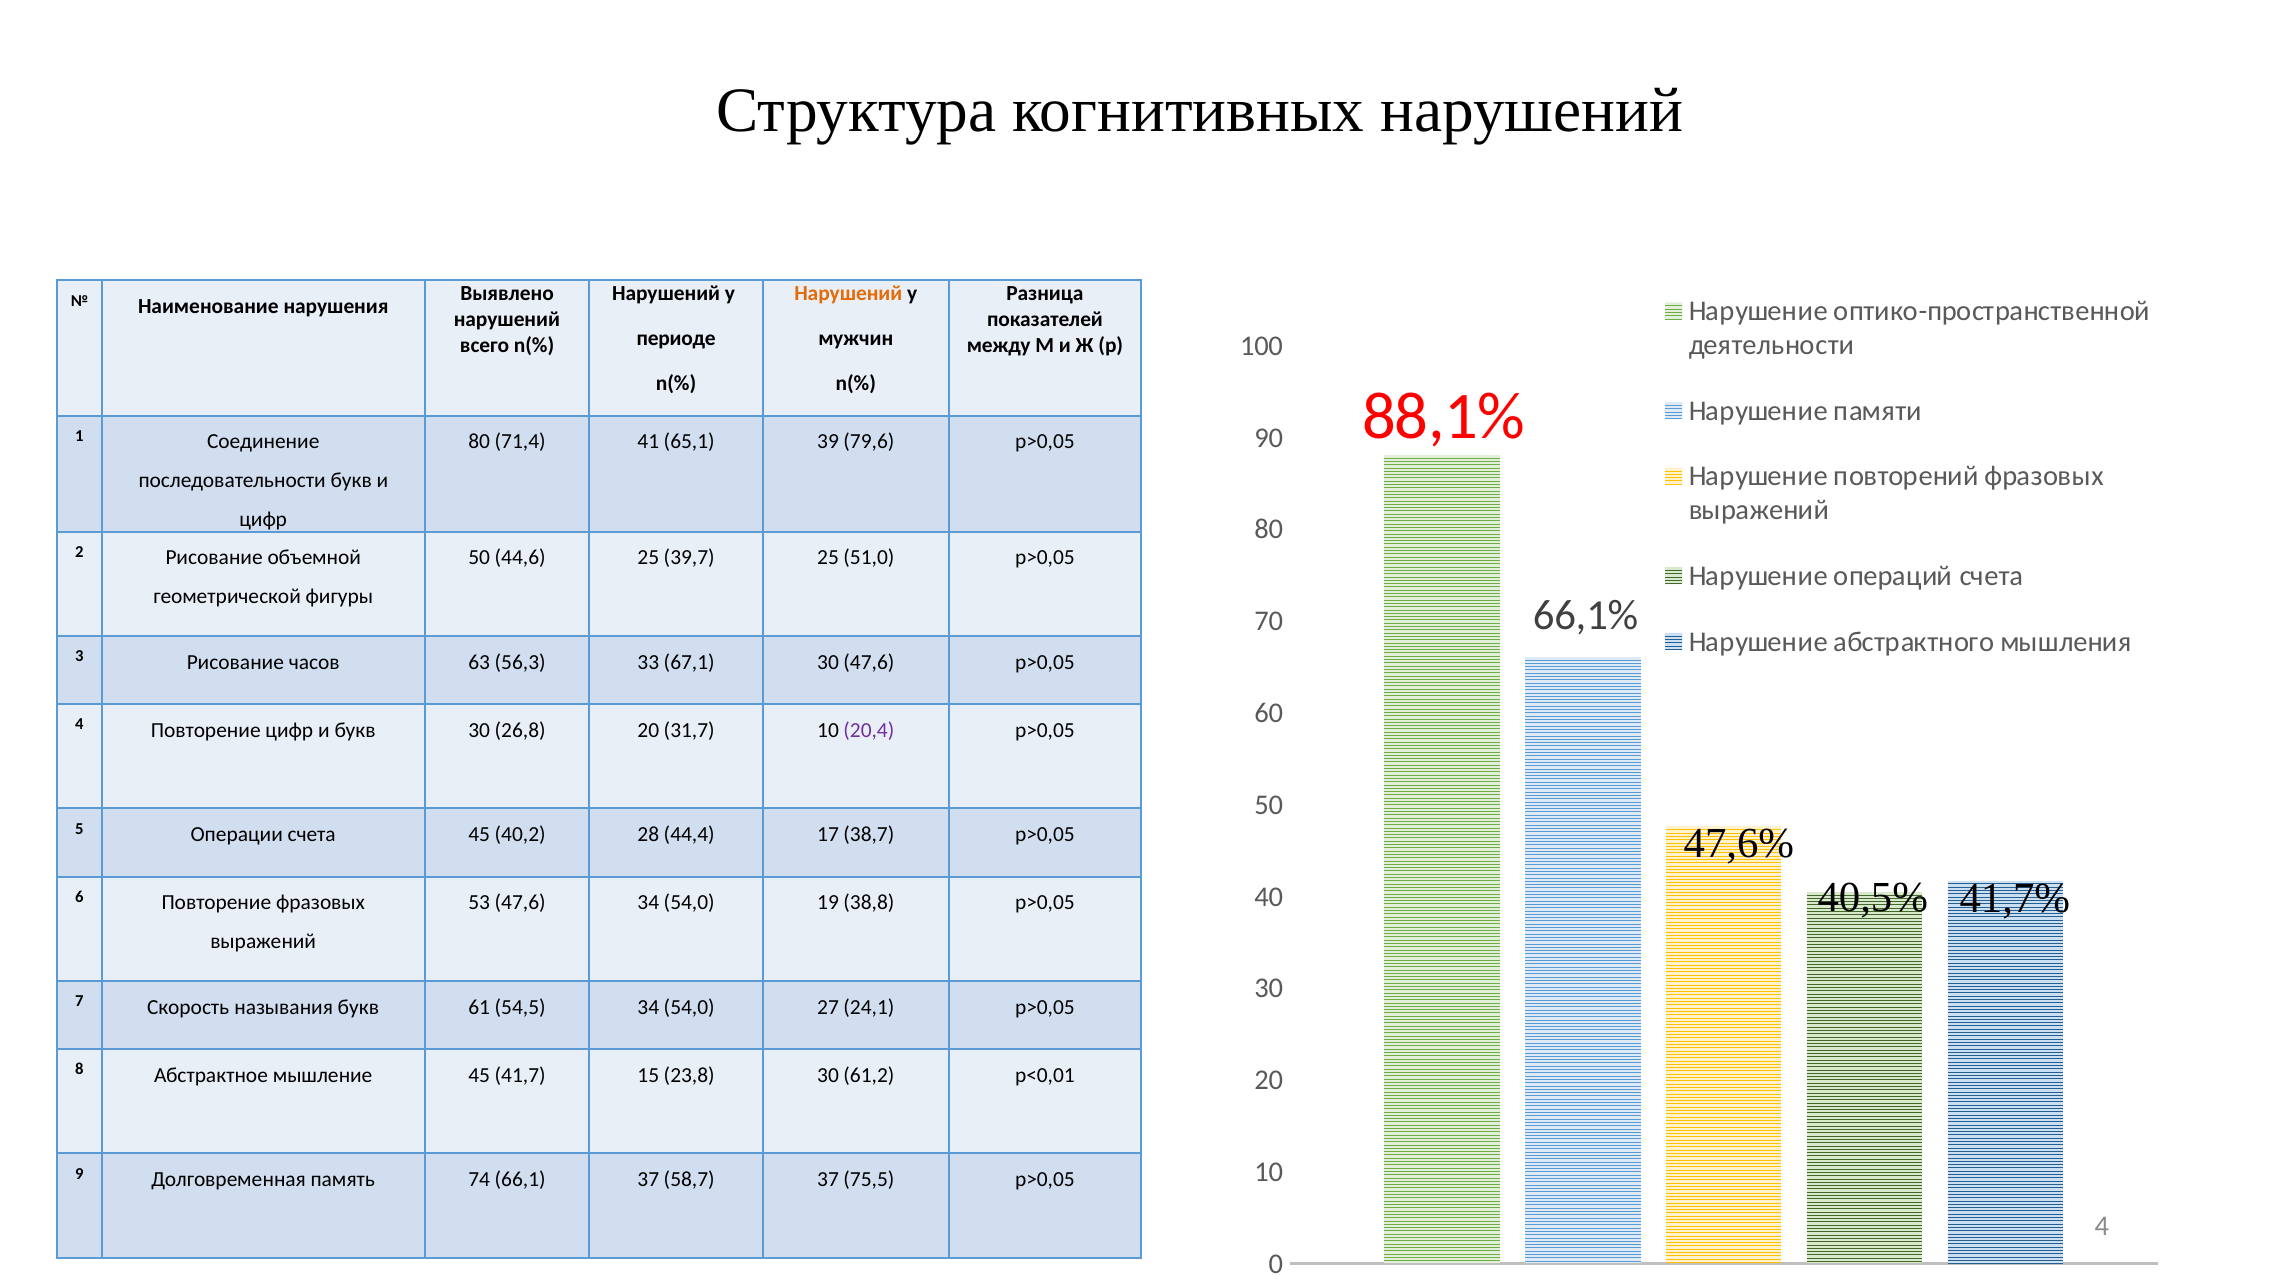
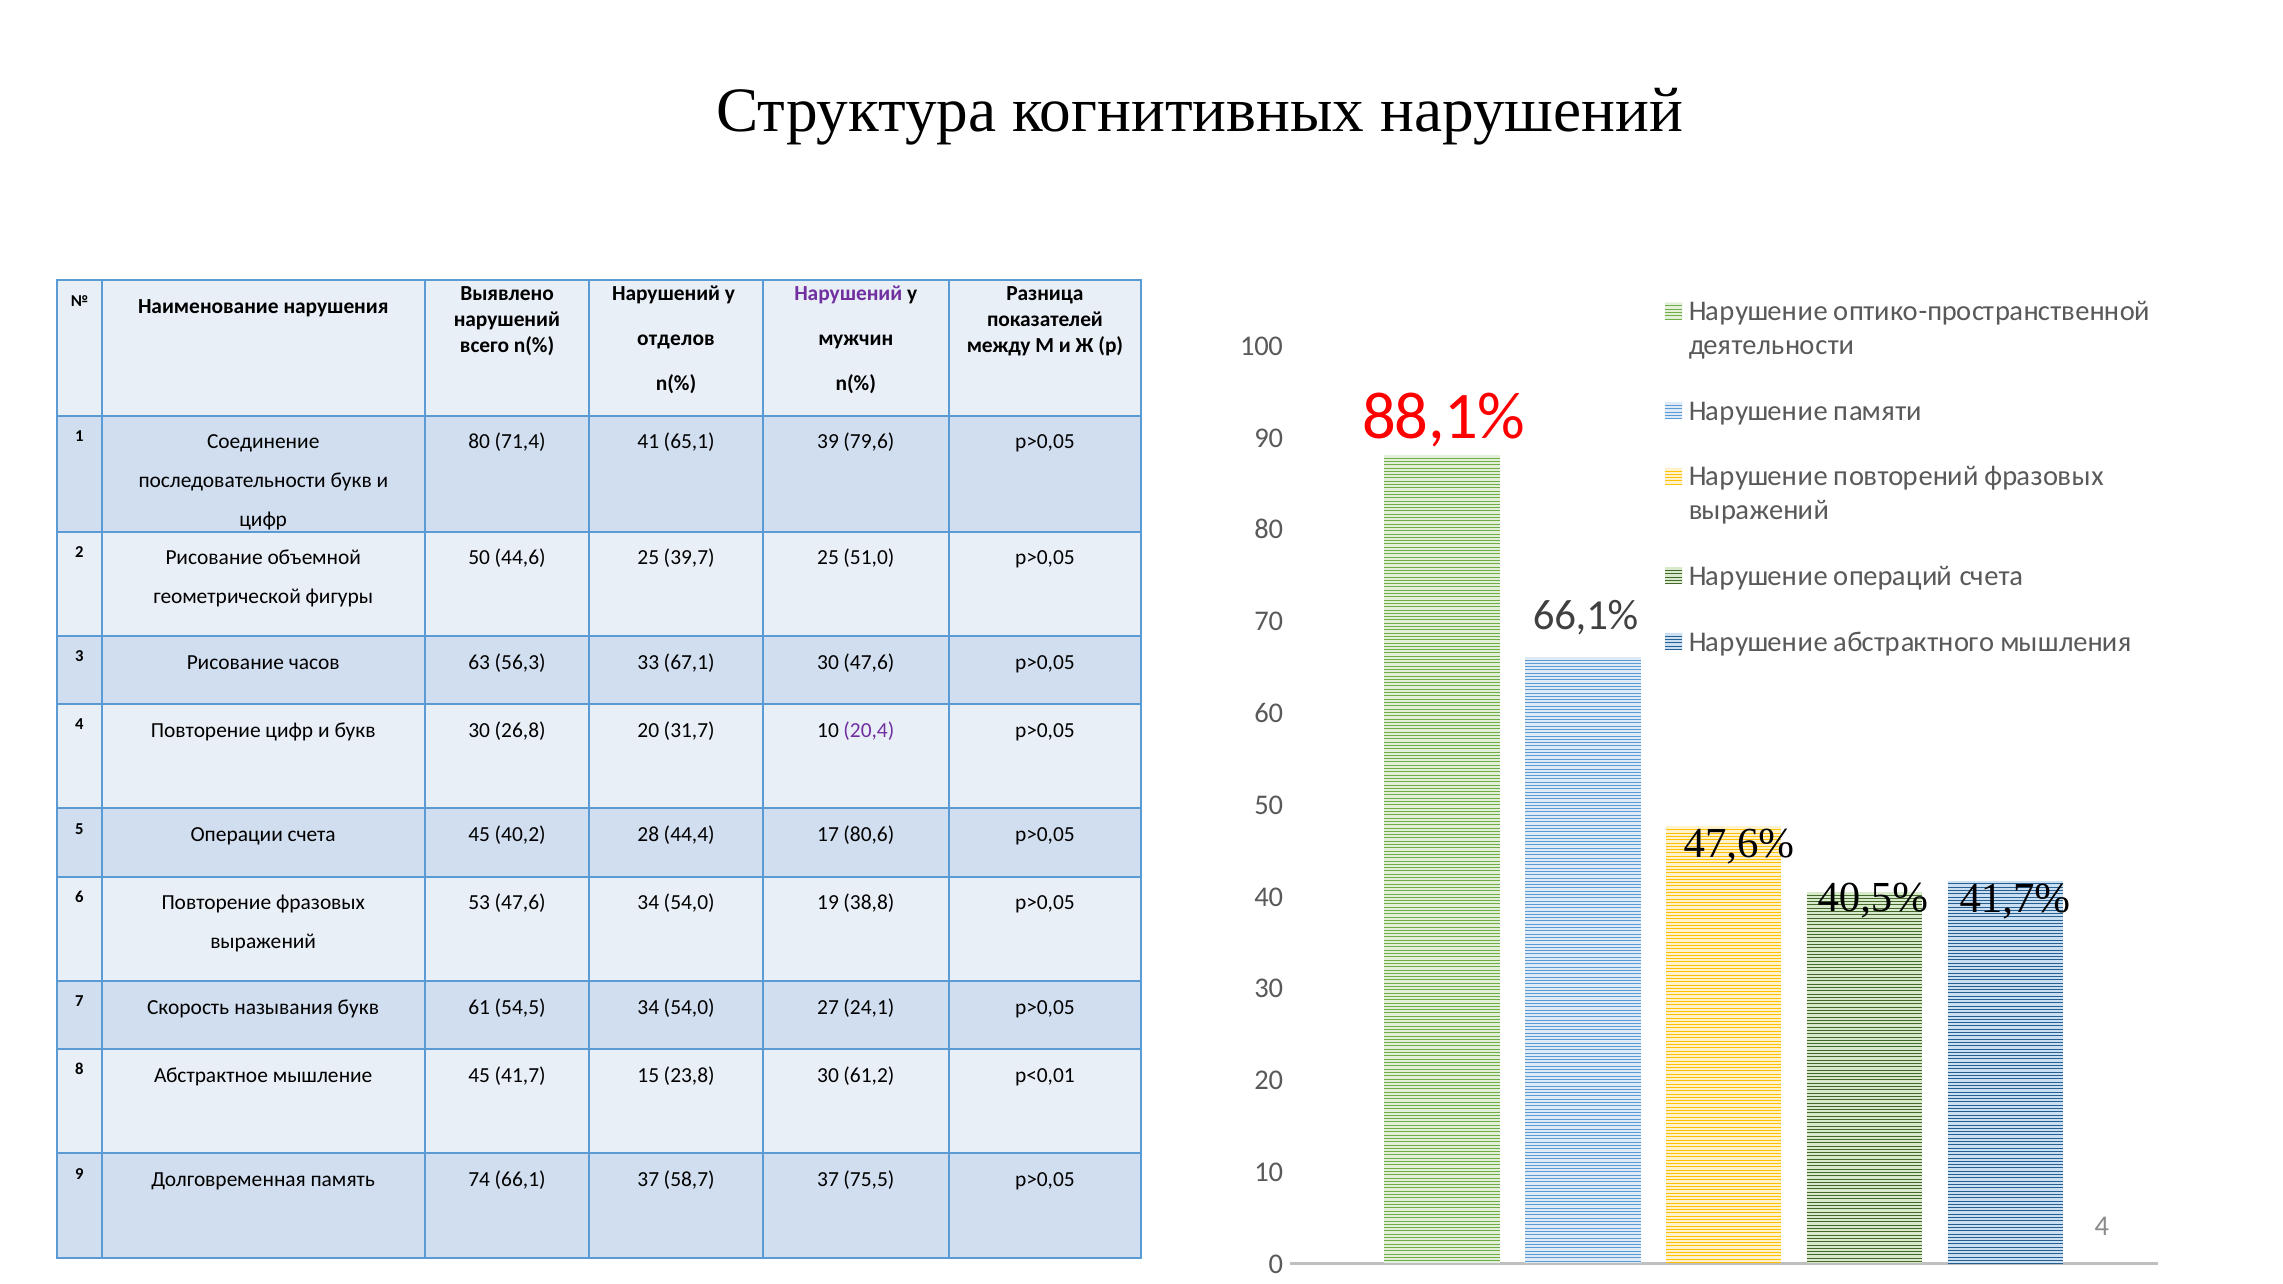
Нарушений colour: orange -> purple (848, 294)
периоде: периоде -> отделов (676, 339)
38,7: 38,7 -> 80,6 (869, 835)
